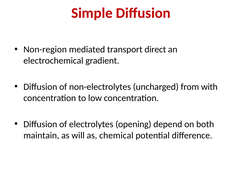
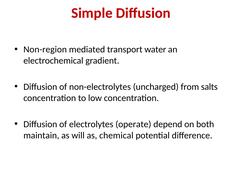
direct: direct -> water (155, 49)
with: with -> salts (209, 87)
opening: opening -> operate (133, 124)
